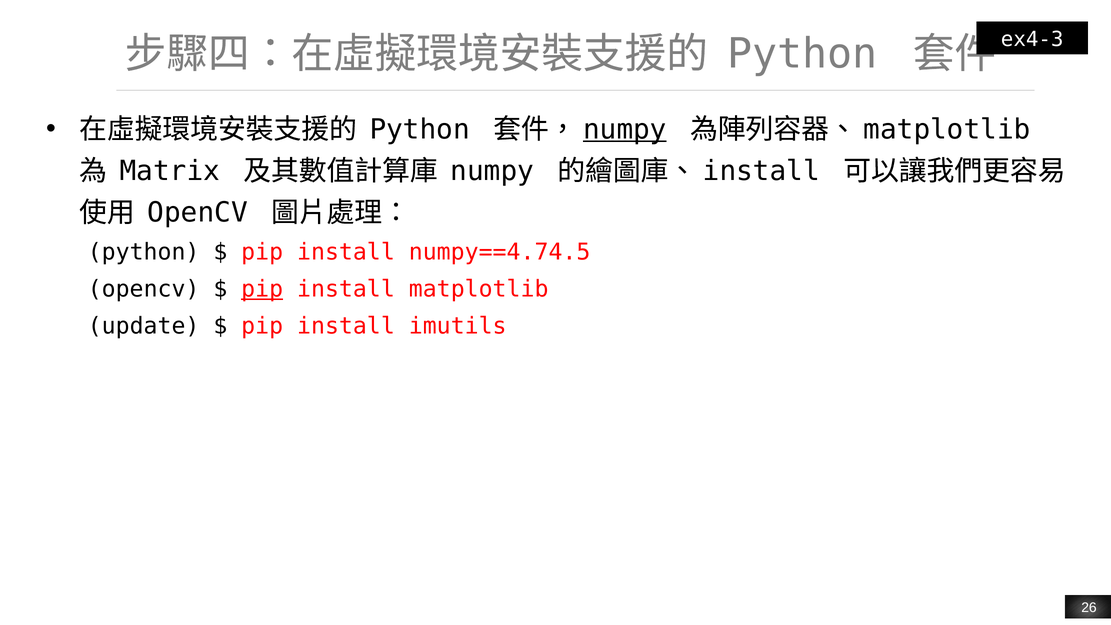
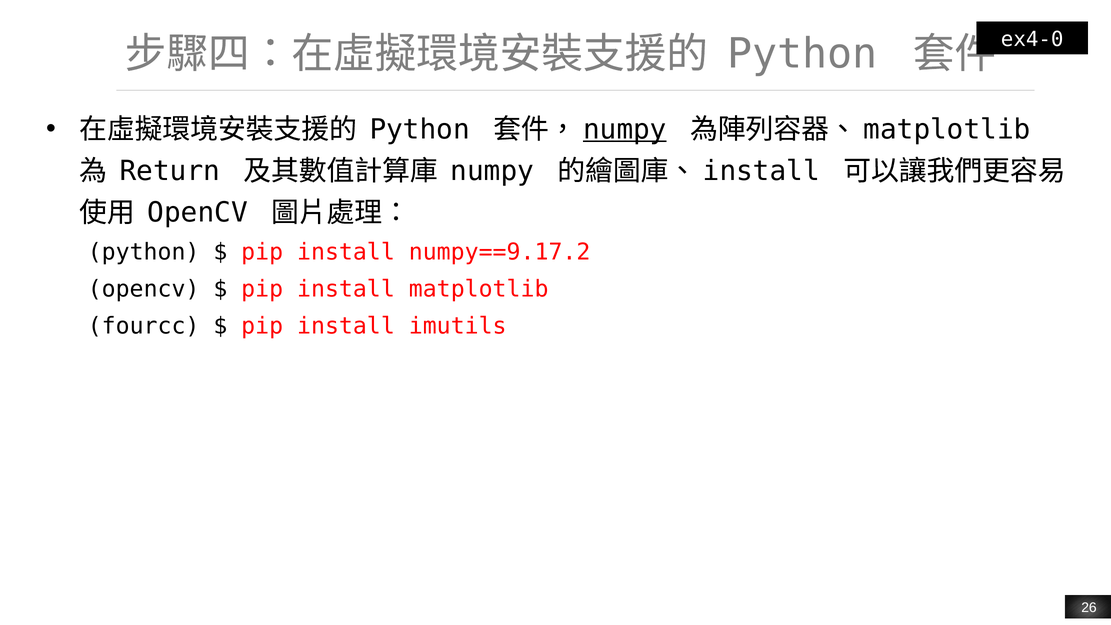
ex4-3: ex4-3 -> ex4-0 (1032, 39)
Matrix: Matrix -> Return (170, 171)
numpy==4.74.5: numpy==4.74.5 -> numpy==9.17.2 (500, 252)
pip underline: present -> none (262, 289)
update: update -> fourcc (144, 326)
